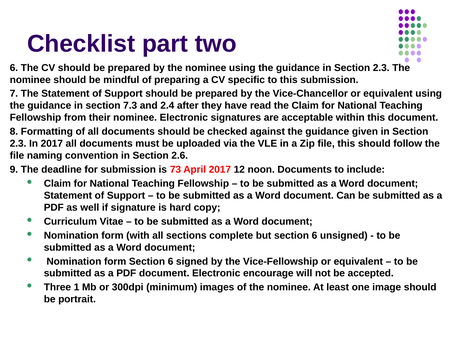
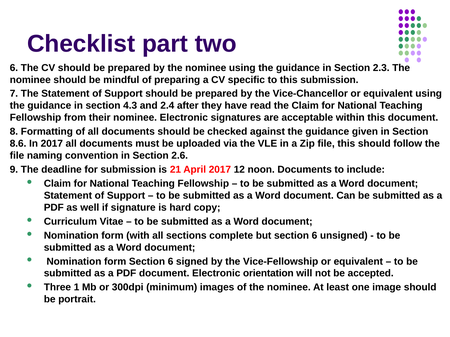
7.3: 7.3 -> 4.3 (130, 106)
2.3: 2.3 -> 8.6 (18, 144)
73: 73 -> 21 (175, 170)
encourage: encourage -> orientation (268, 274)
